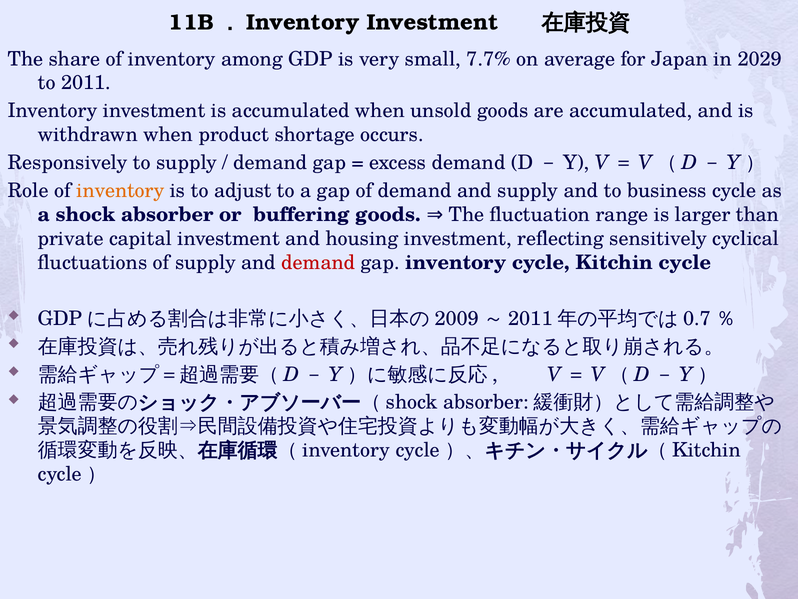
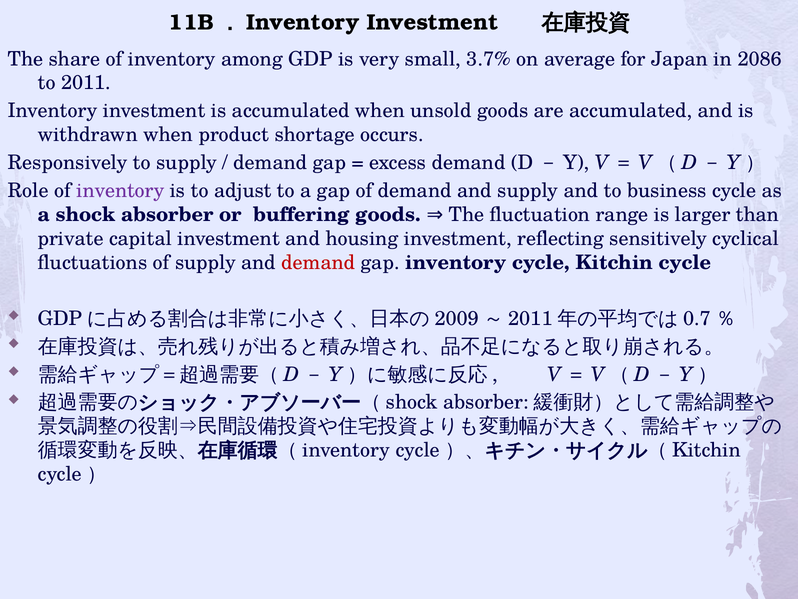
7.7%: 7.7% -> 3.7% (489, 59)
2029: 2029 -> 2086 (760, 59)
inventory colour: orange -> purple (120, 191)
